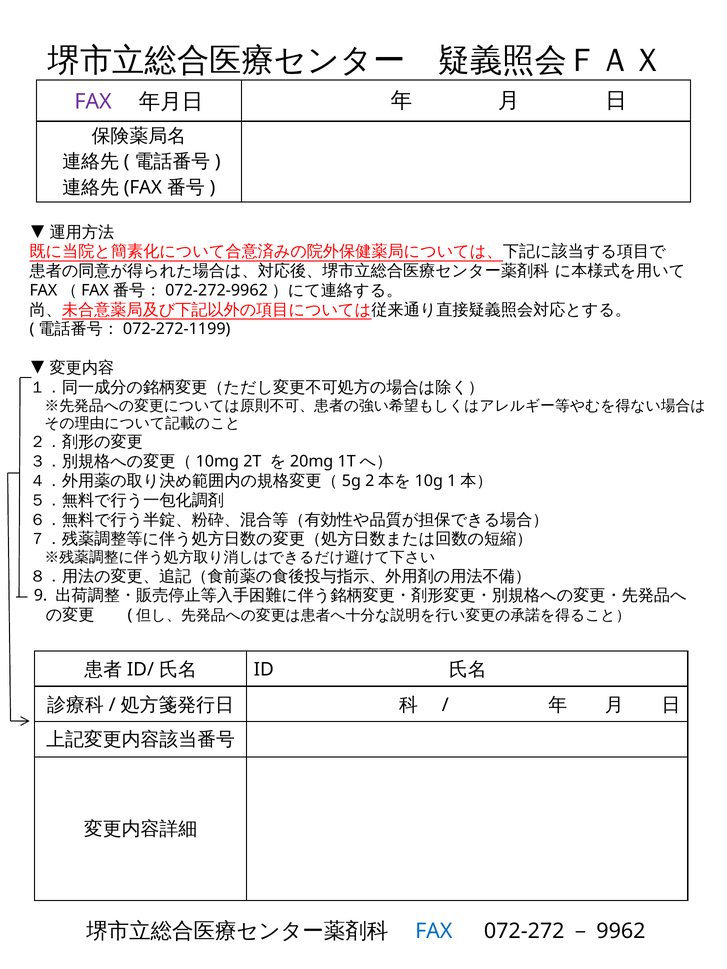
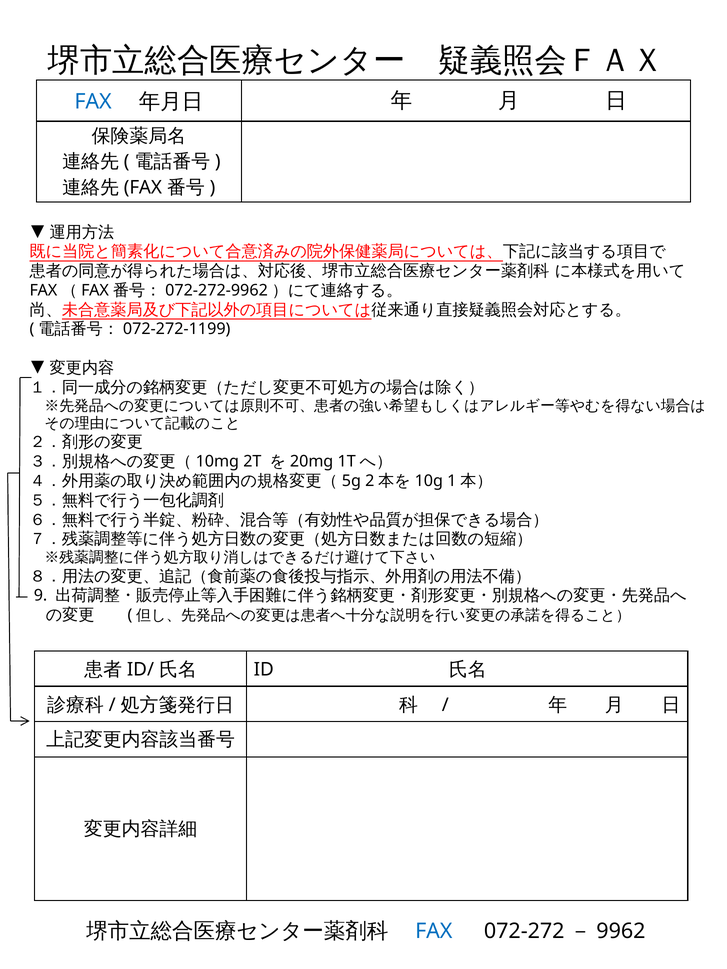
FAX colour: purple -> blue (93, 102)
